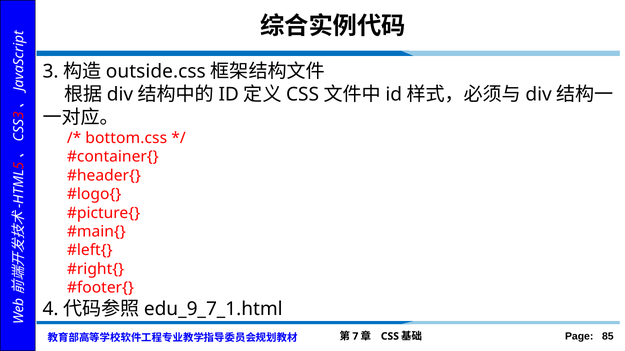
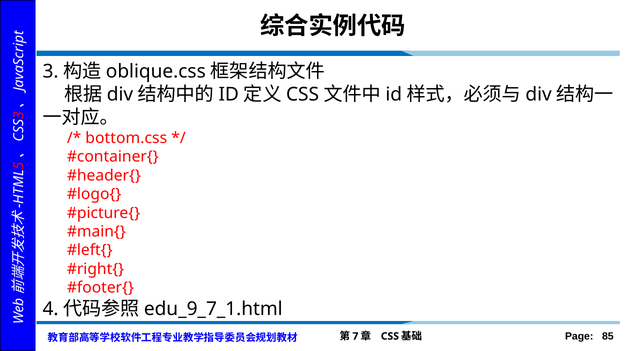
outside.css: outside.css -> oblique.css (156, 72)
